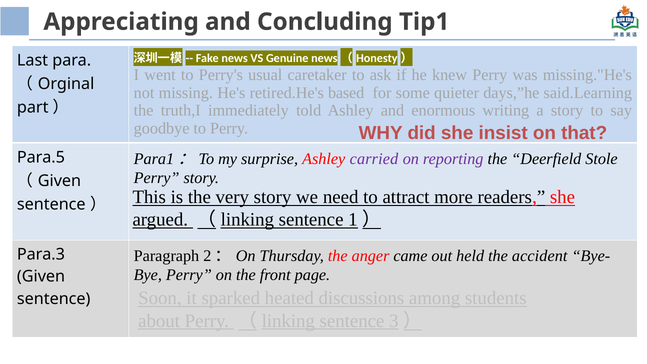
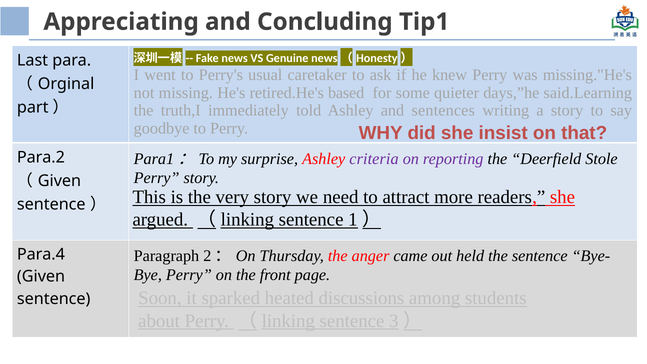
enormous: enormous -> sentences (443, 111)
carried: carried -> criteria (374, 159)
Para.5: Para.5 -> Para.2 (41, 157)
the accident: accident -> sentence (540, 256)
Para.3: Para.3 -> Para.4 (41, 255)
